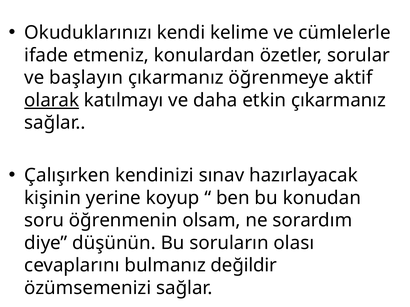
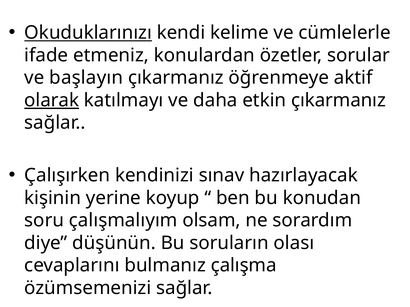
Okuduklarınızı underline: none -> present (88, 33)
öğrenmenin: öğrenmenin -> çalışmalıyım (123, 221)
değildir: değildir -> çalışma (244, 266)
